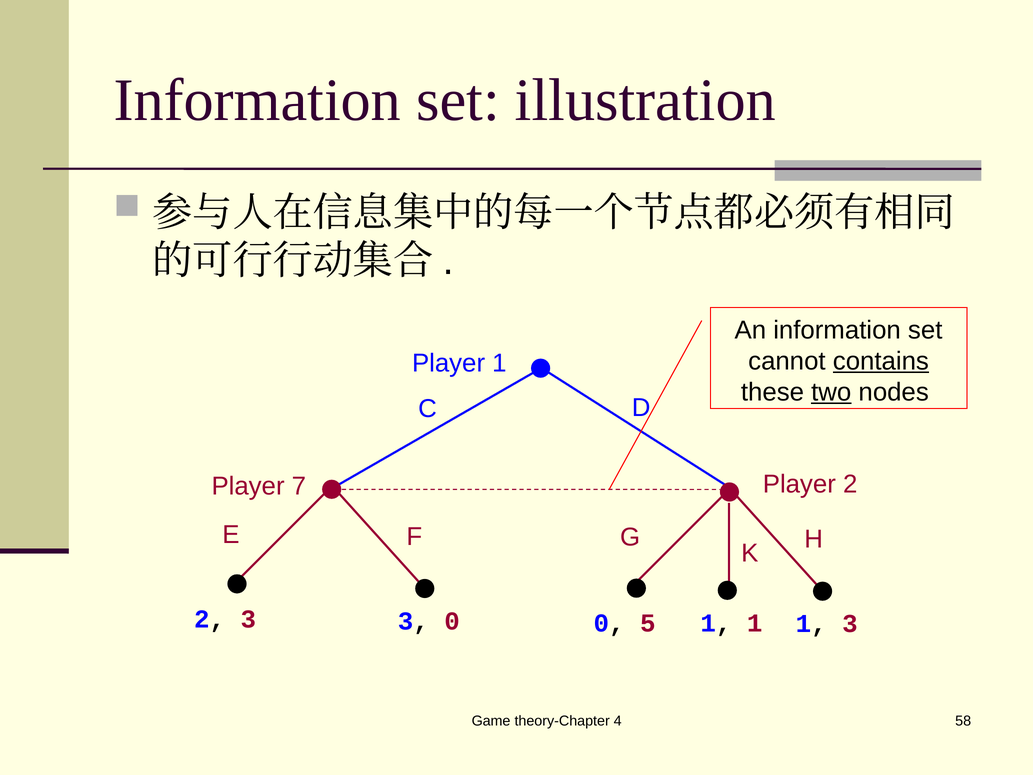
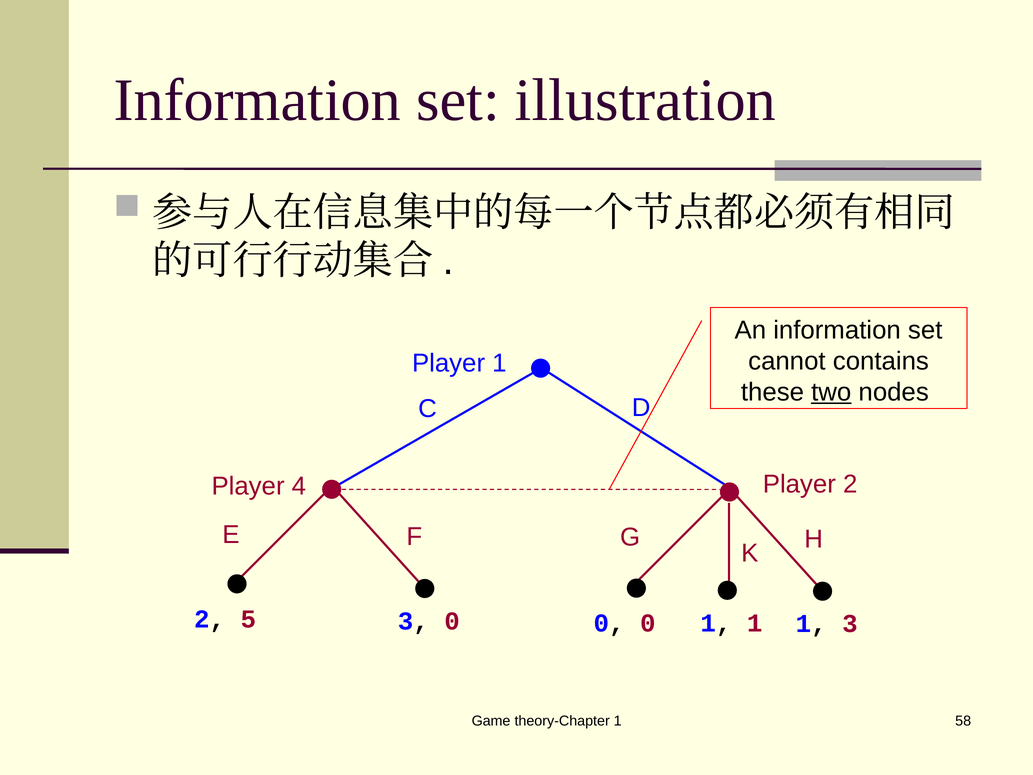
contains underline: present -> none (881, 361)
7: 7 -> 4 (299, 486)
2 3: 3 -> 5 (248, 619)
0 5: 5 -> 0 (648, 623)
theory-Chapter 4: 4 -> 1 (618, 721)
